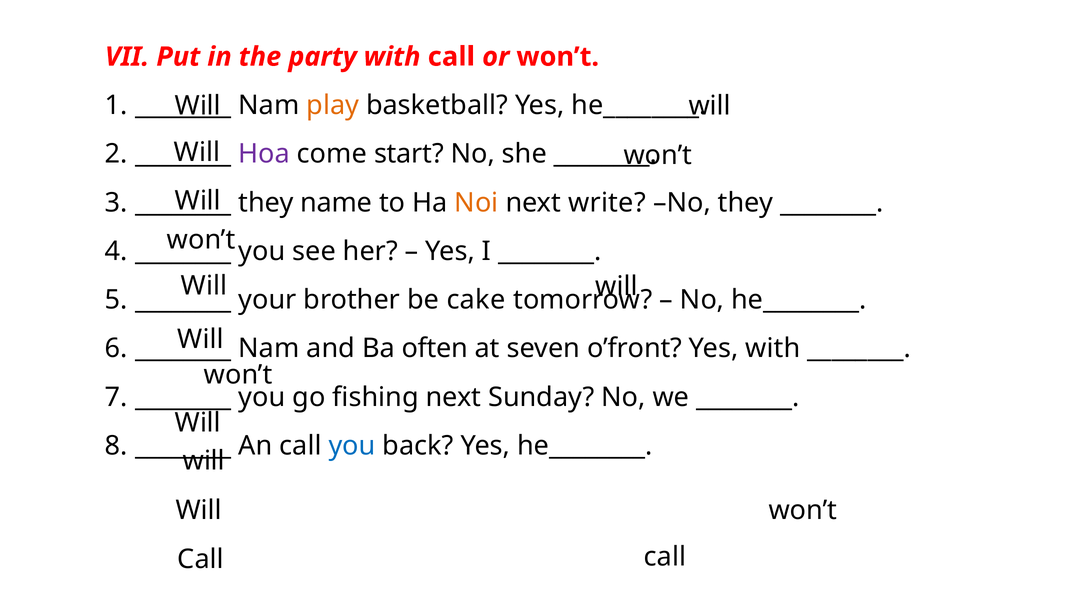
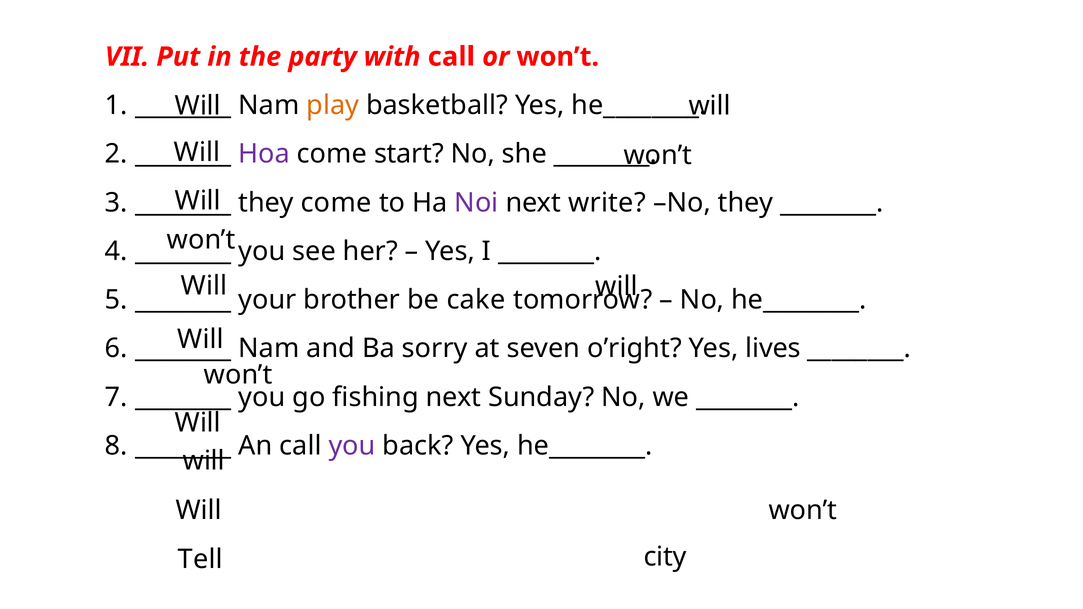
they name: name -> come (336, 203)
Noi colour: orange -> purple (476, 203)
often: often -> sorry (435, 349)
o’front: o’front -> o’right (634, 349)
Yes with: with -> lives (773, 349)
you colour: blue -> purple (352, 446)
call: call -> city (665, 557)
Call: Call -> Tell (200, 559)
